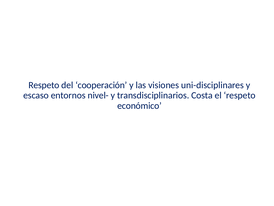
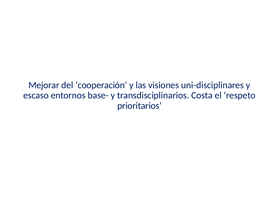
Respeto: Respeto -> Mejorar (44, 85)
nivel-: nivel- -> base- (98, 95)
económico: económico -> prioritarios (139, 105)
